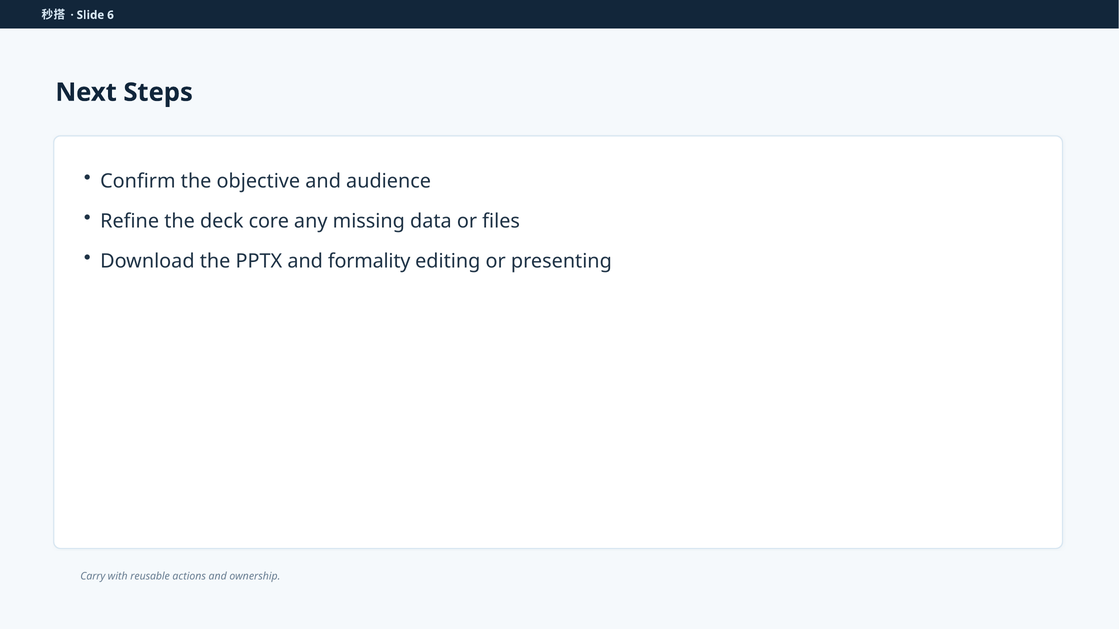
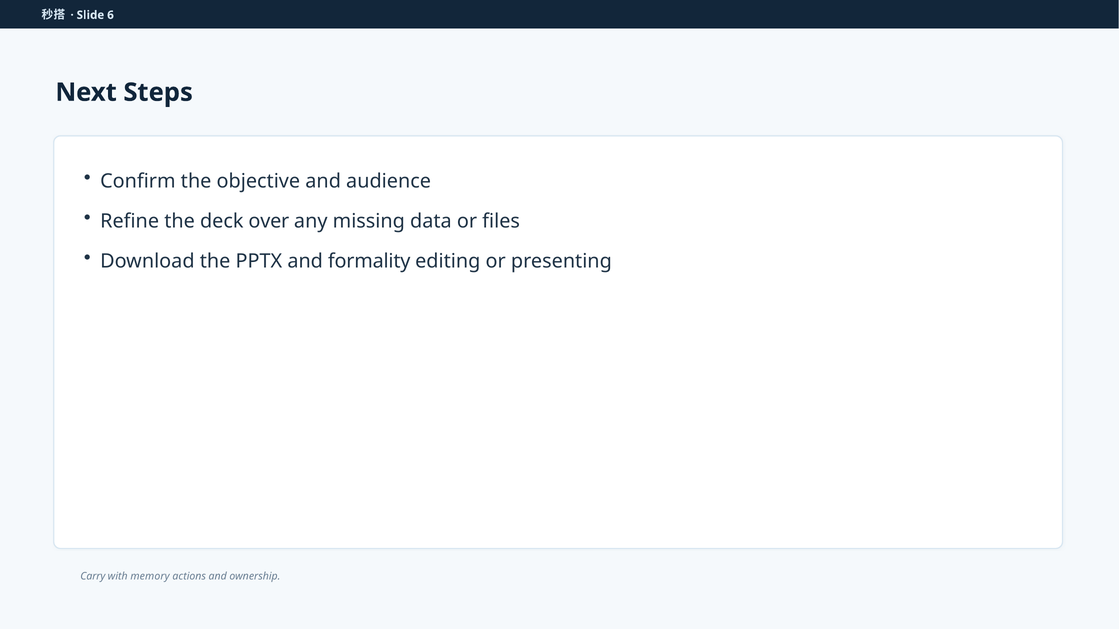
core: core -> over (269, 221)
reusable: reusable -> memory (150, 576)
